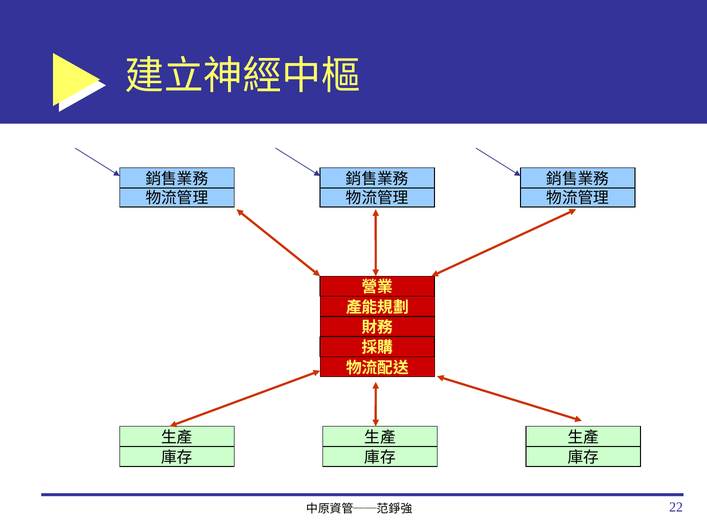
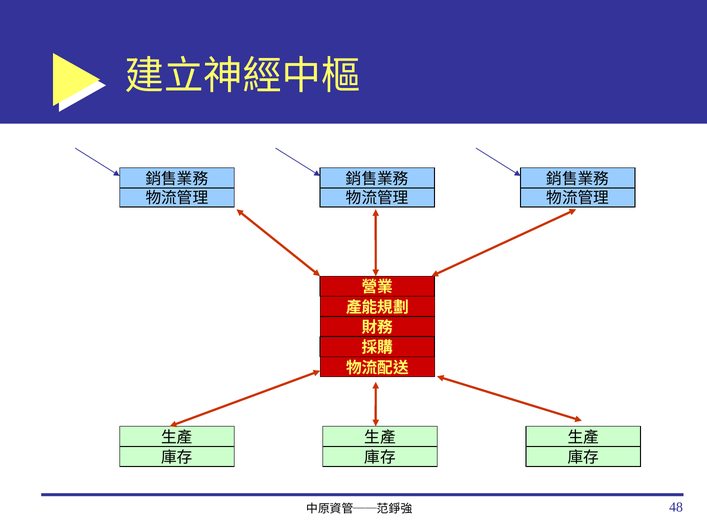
22: 22 -> 48 (676, 508)
